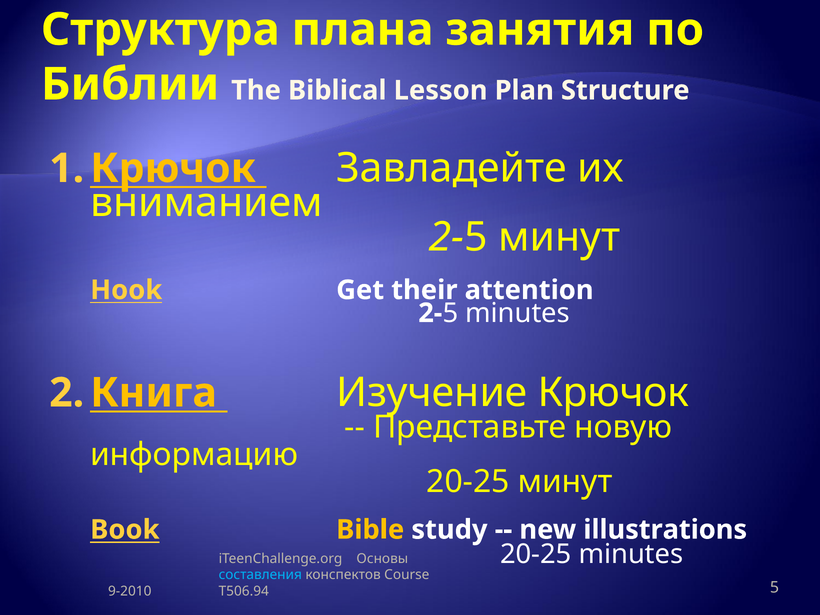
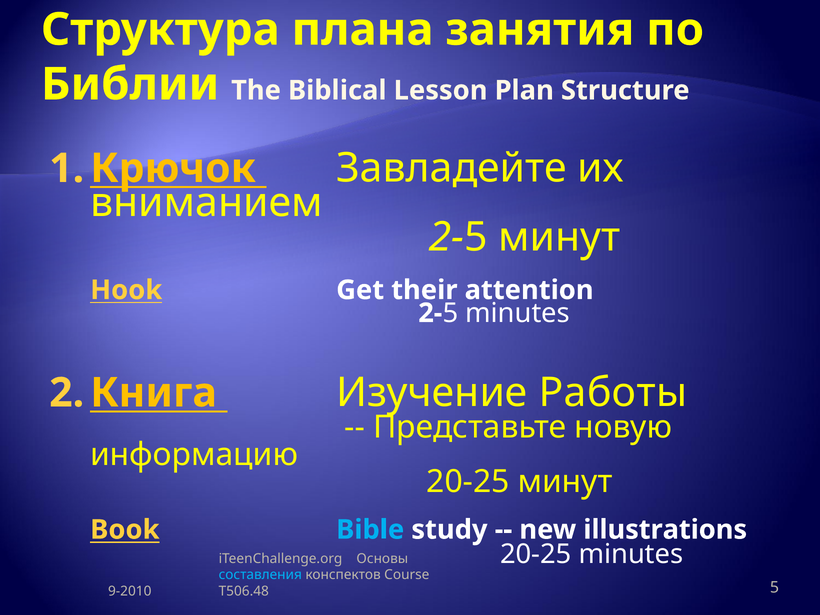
Крючок: Крючок -> Работы (613, 393)
Bible colour: yellow -> light blue (370, 530)
T506.94: T506.94 -> T506.48 (244, 591)
